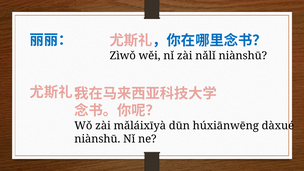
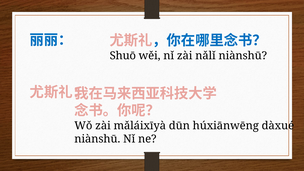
Zìwǒ: Zìwǒ -> Shuō (123, 56)
